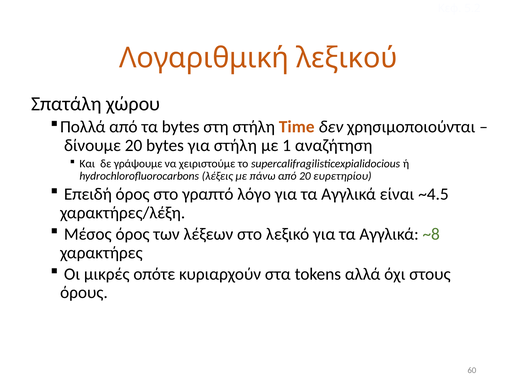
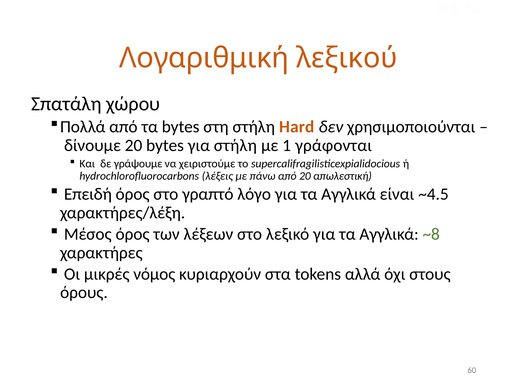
Time: Time -> Hard (297, 127)
αναζήτηση: αναζήτηση -> γράφονται (334, 145)
ευρετηρίου: ευρετηρίου -> απωλεστική (343, 176)
οπότε: οπότε -> νόμος (154, 274)
